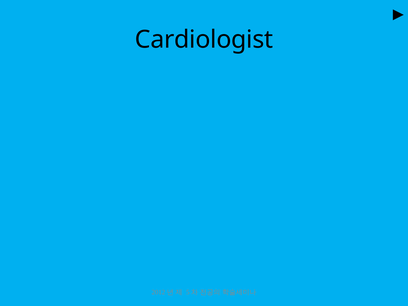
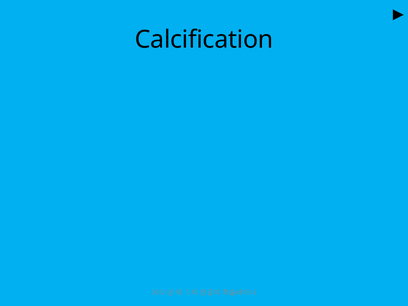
Cardiologist: Cardiologist -> Calcification (204, 39)
